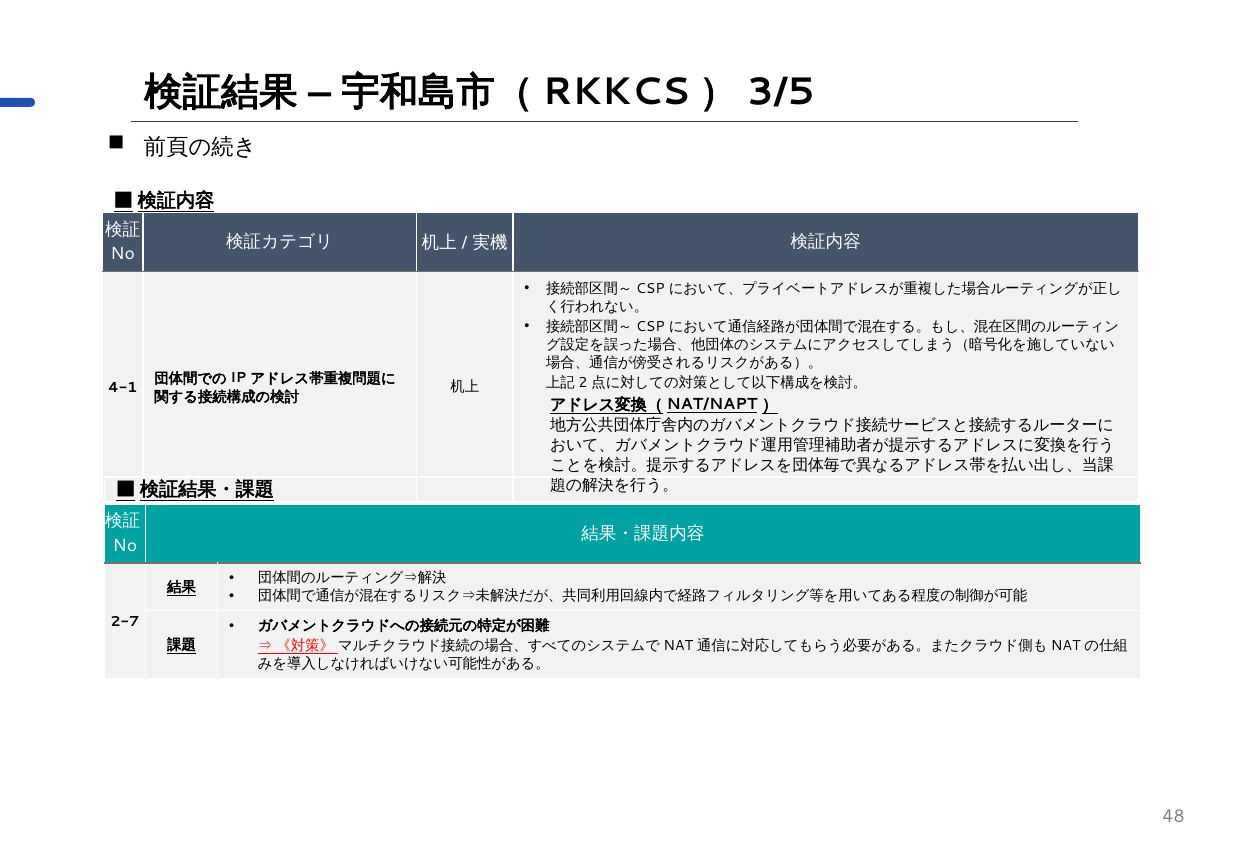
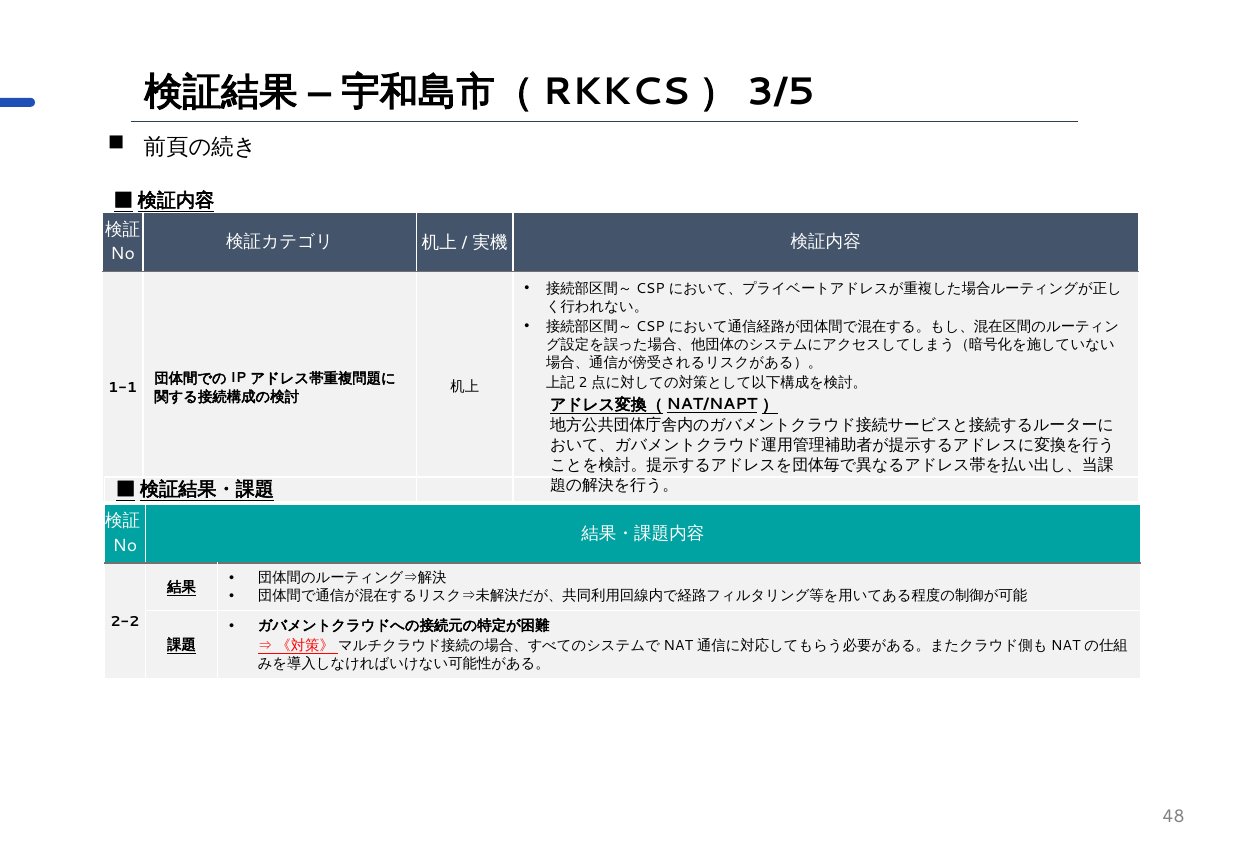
4-1: 4-1 -> 1-1 (123, 388)
2-7: 2-7 -> 2-2 (125, 622)
